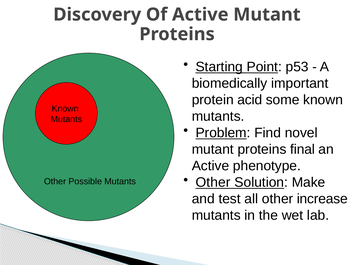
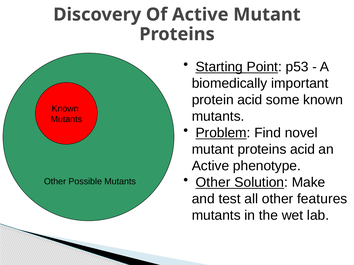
proteins final: final -> acid (303, 150)
increase: increase -> features (322, 199)
